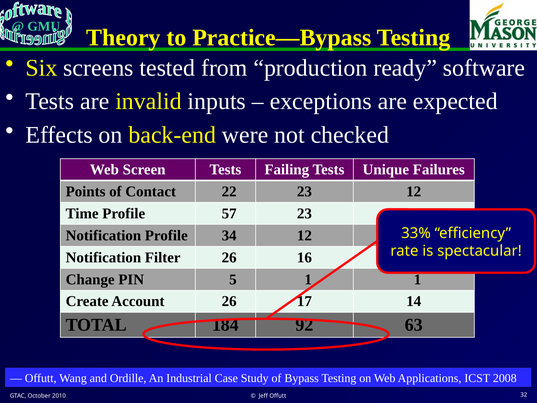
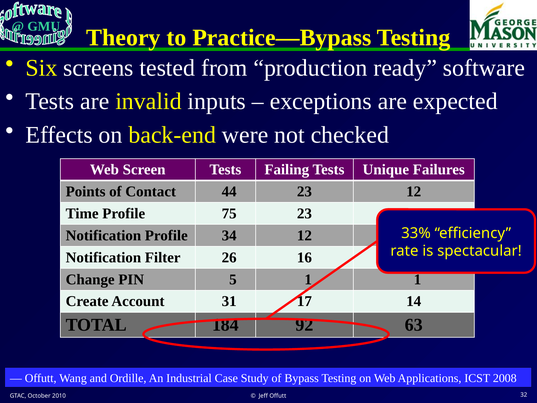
22: 22 -> 44 (229, 191)
57: 57 -> 75 (229, 213)
Account 26: 26 -> 31 (229, 301)
